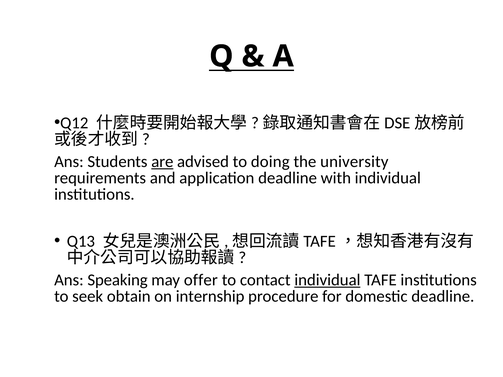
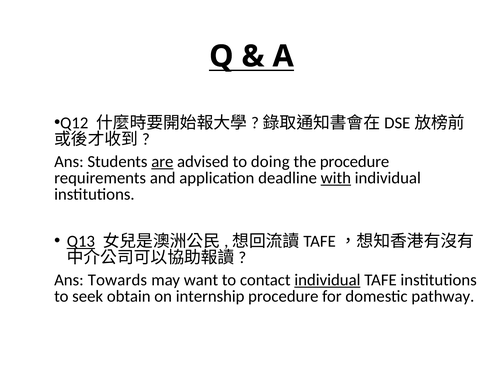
the university: university -> procedure (355, 162)
with underline: none -> present (336, 178)
Q13 underline: none -> present (81, 241)
Speaking: Speaking -> Towards (117, 280)
offer: offer -> want (201, 280)
domestic deadline: deadline -> pathway (443, 297)
